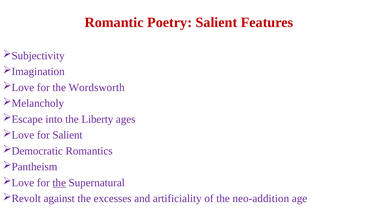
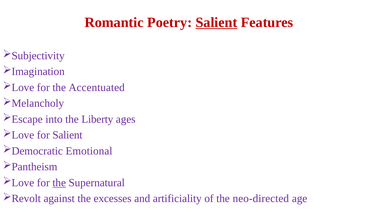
Salient underline: none -> present (216, 22)
Wordsworth: Wordsworth -> Accentuated (97, 87)
Romantics: Romantics -> Emotional (89, 151)
neo-addition: neo-addition -> neo-directed (261, 198)
